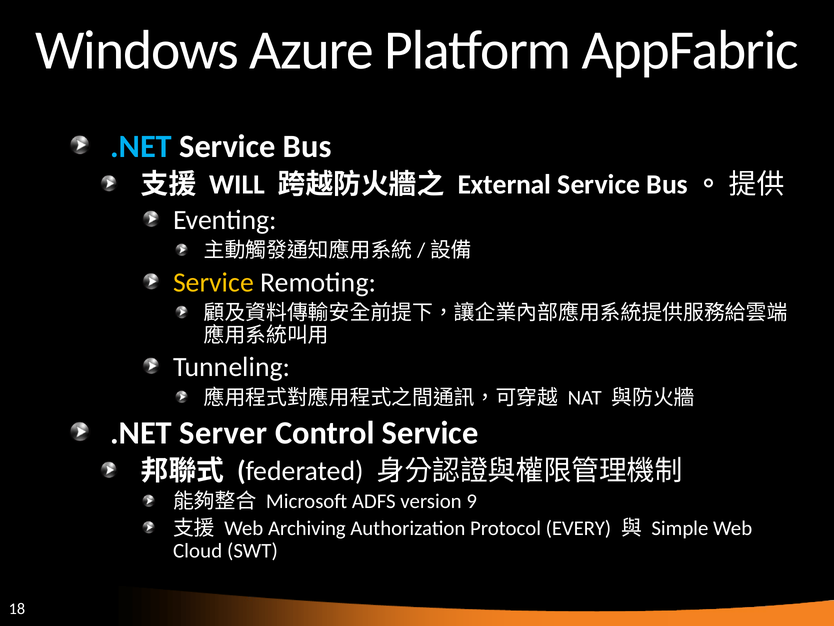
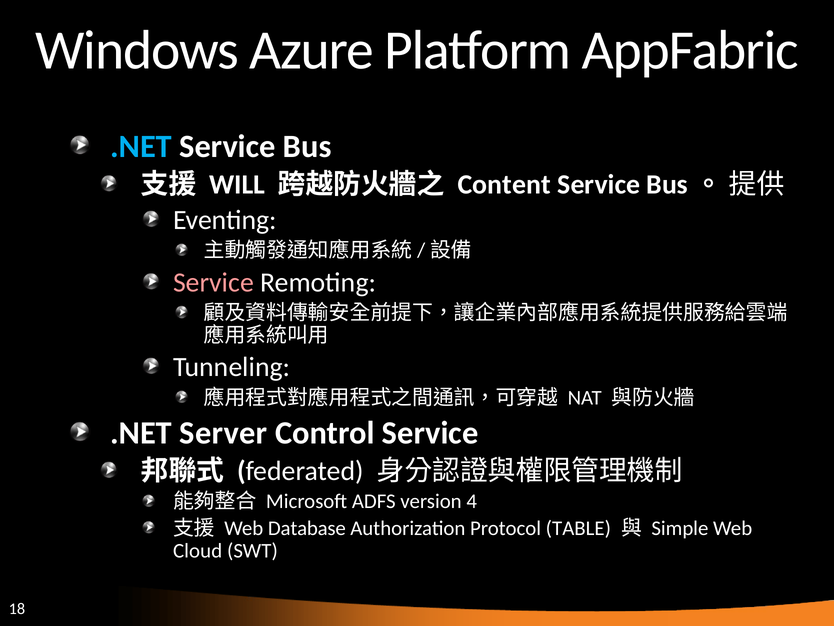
External: External -> Content (504, 184)
Service colour: yellow -> pink (213, 282)
9: 9 -> 4 (472, 501)
Archiving: Archiving -> Database (307, 528)
EVERY: EVERY -> TABLE (578, 528)
